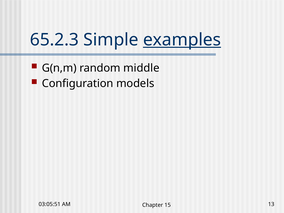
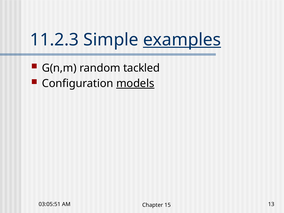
65.2.3: 65.2.3 -> 11.2.3 (54, 40)
middle: middle -> tackled (142, 68)
models underline: none -> present (135, 83)
